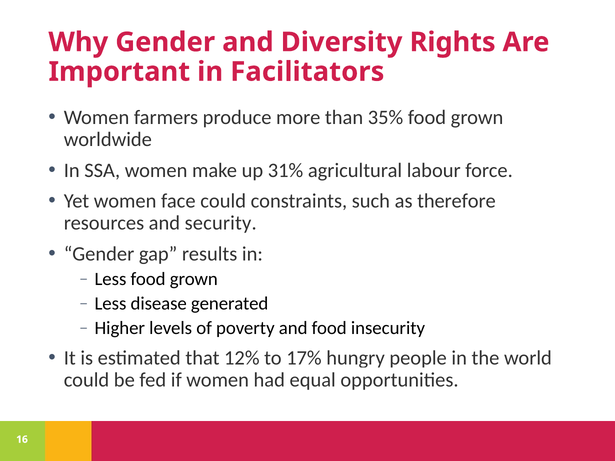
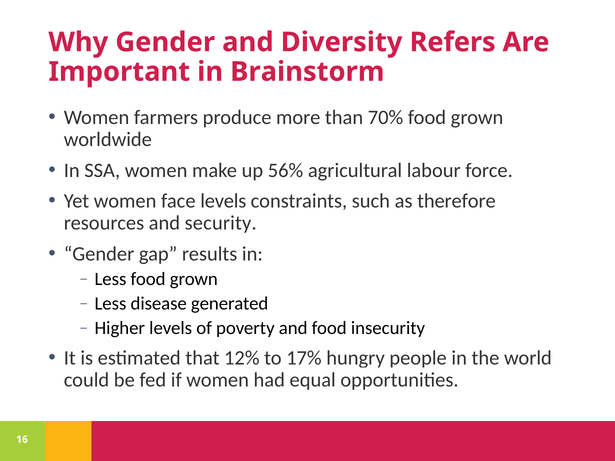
Rights: Rights -> Refers (453, 42)
Facilitators: Facilitators -> Brainstorm (307, 72)
35%: 35% -> 70% (386, 118)
31%: 31% -> 56% (286, 170)
face could: could -> levels (223, 201)
